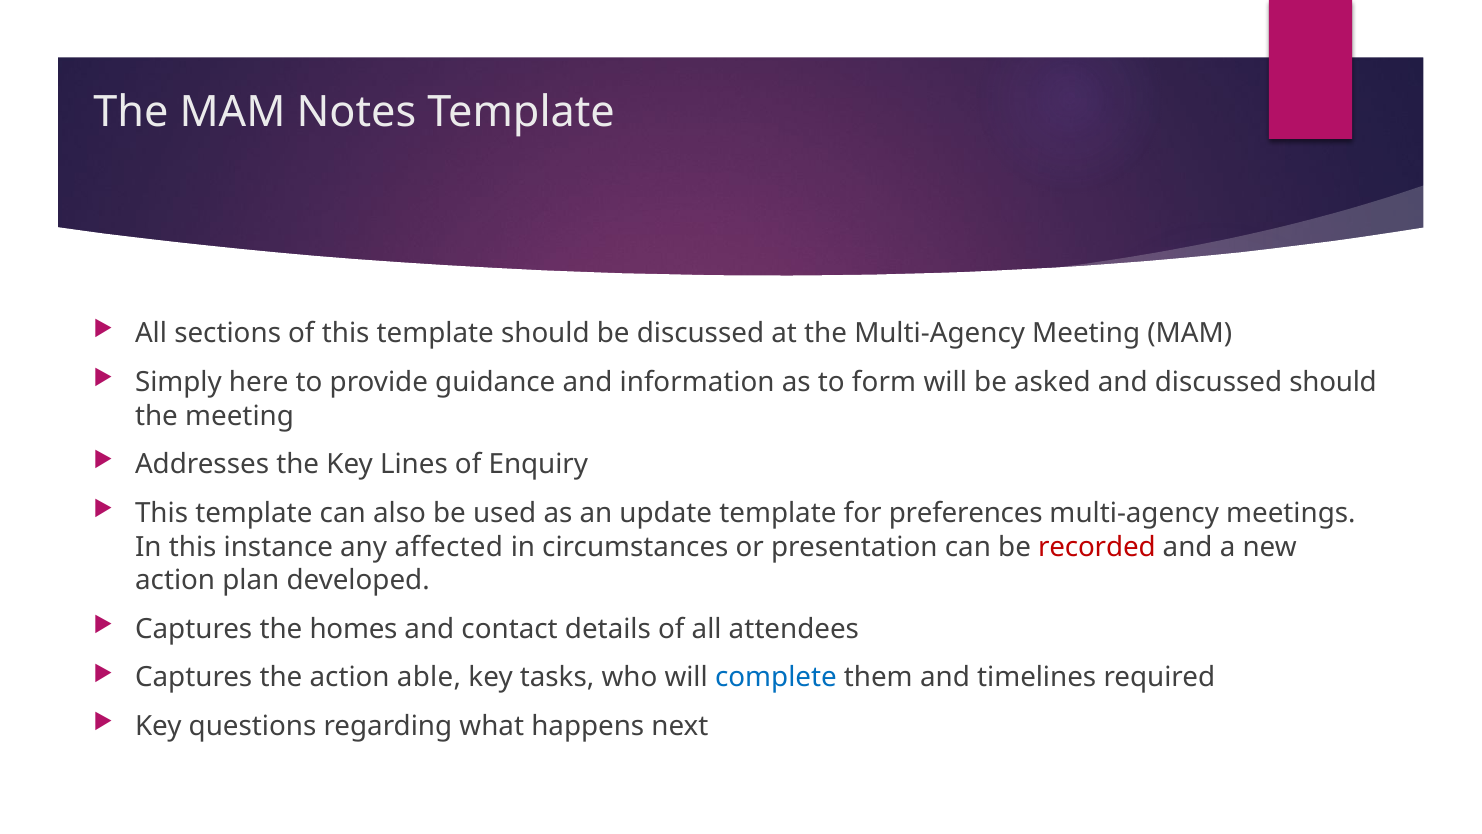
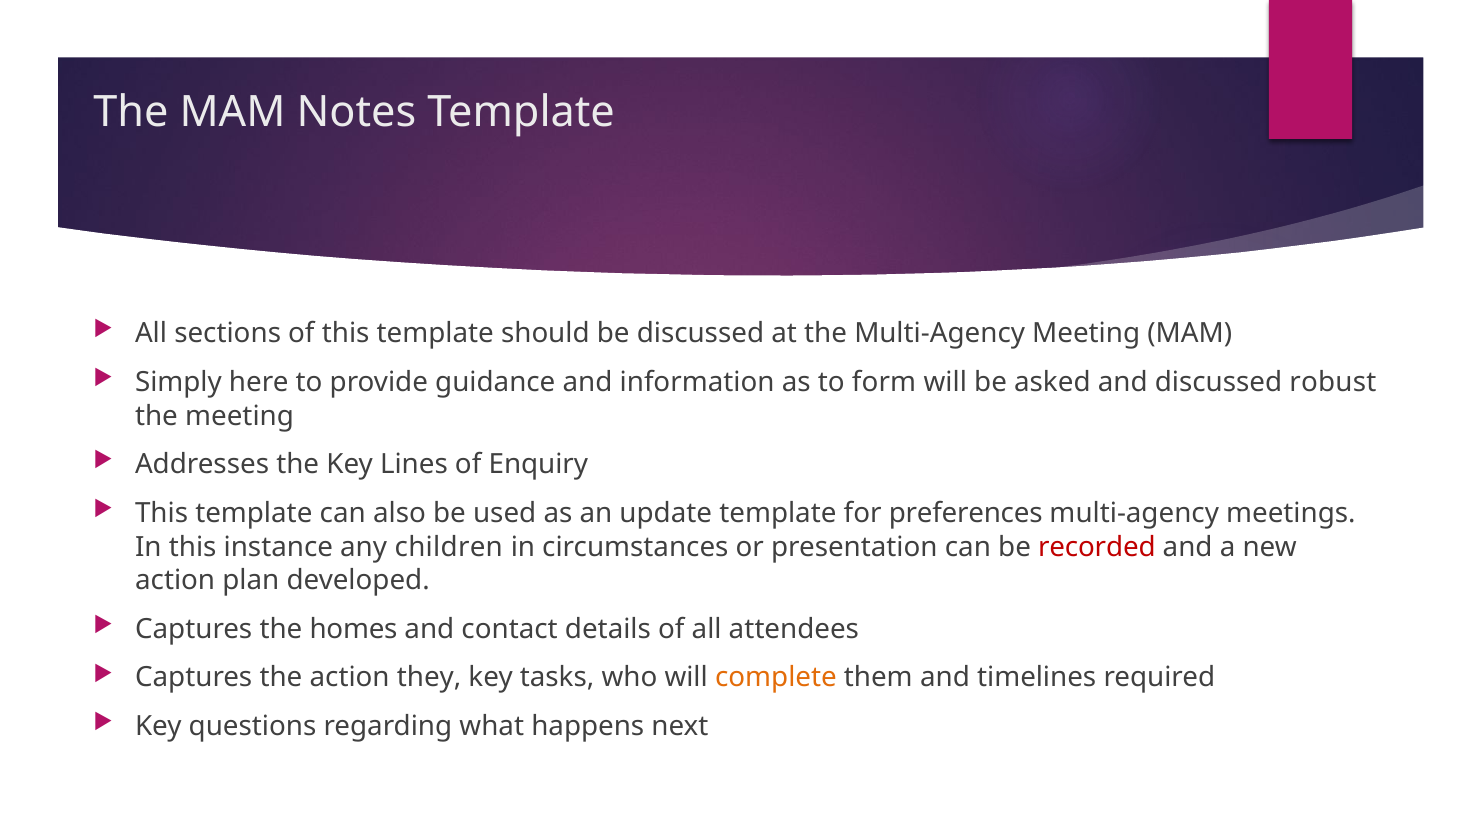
discussed should: should -> robust (1333, 382)
affected: affected -> children (449, 547)
able: able -> they (429, 678)
complete colour: blue -> orange (776, 678)
